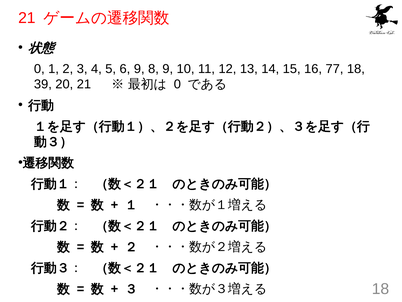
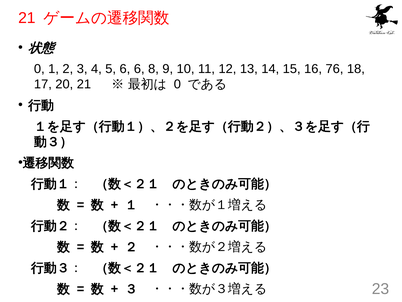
6 9: 9 -> 6 (139, 69)
77: 77 -> 76 (334, 69)
39: 39 -> 17 (43, 84)
18: 18 -> 23 (380, 289)
